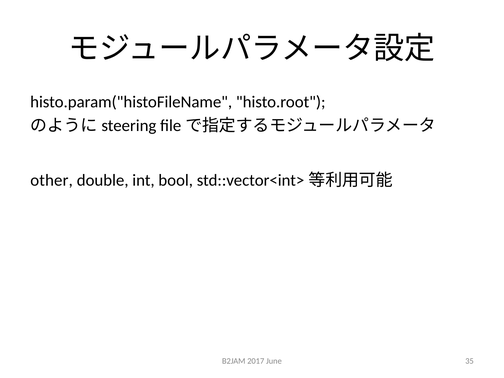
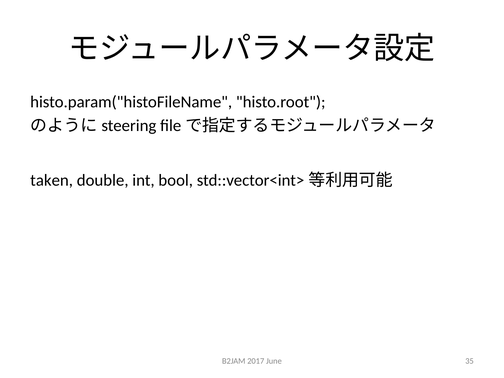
other: other -> taken (52, 180)
